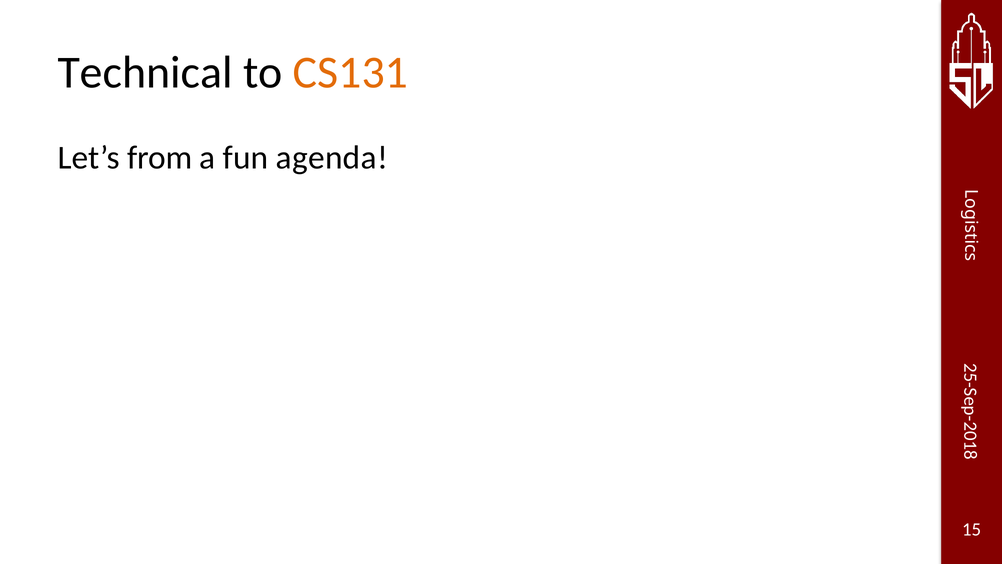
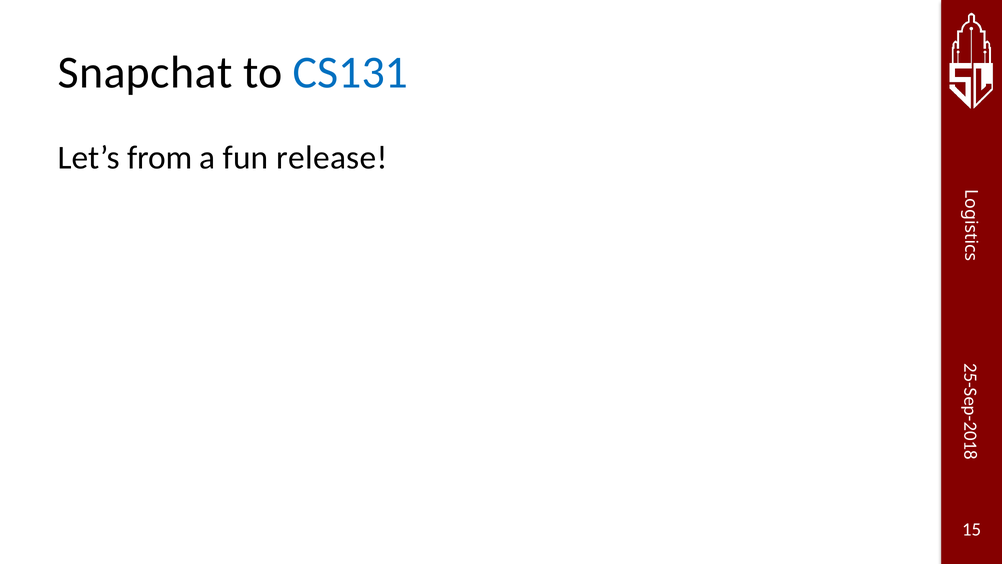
Technical: Technical -> Snapchat (145, 73)
CS131 colour: orange -> blue (350, 73)
agenda: agenda -> release (332, 158)
